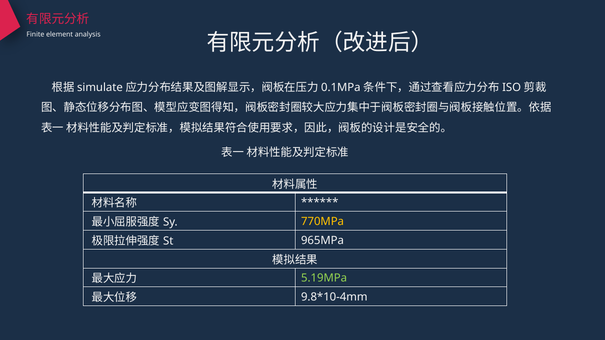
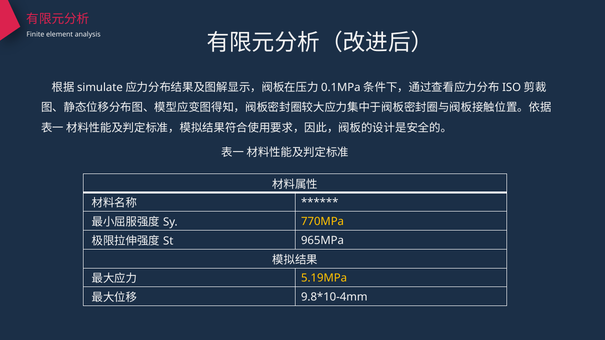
5.19MPa colour: light green -> yellow (324, 278)
